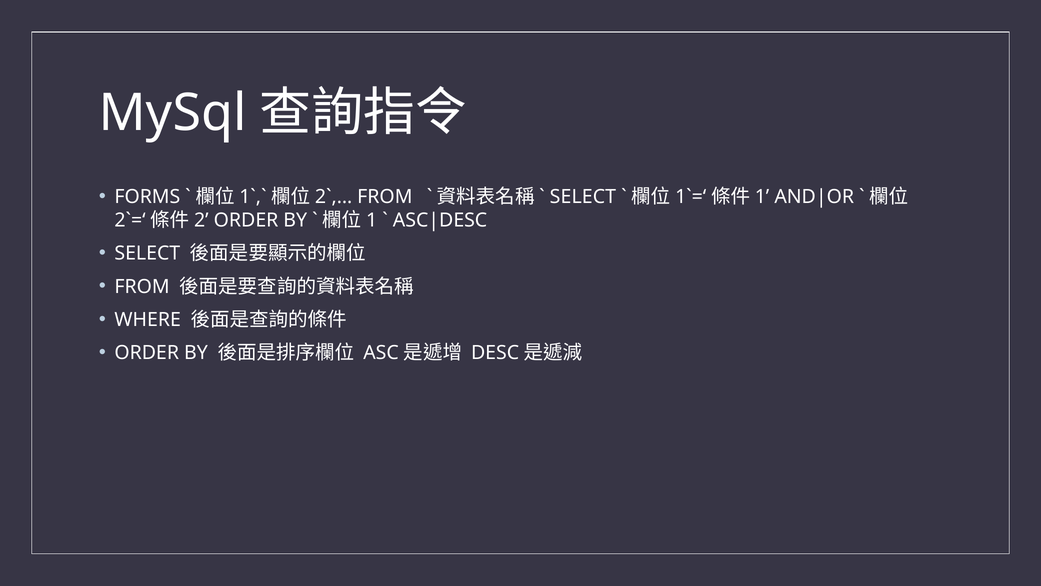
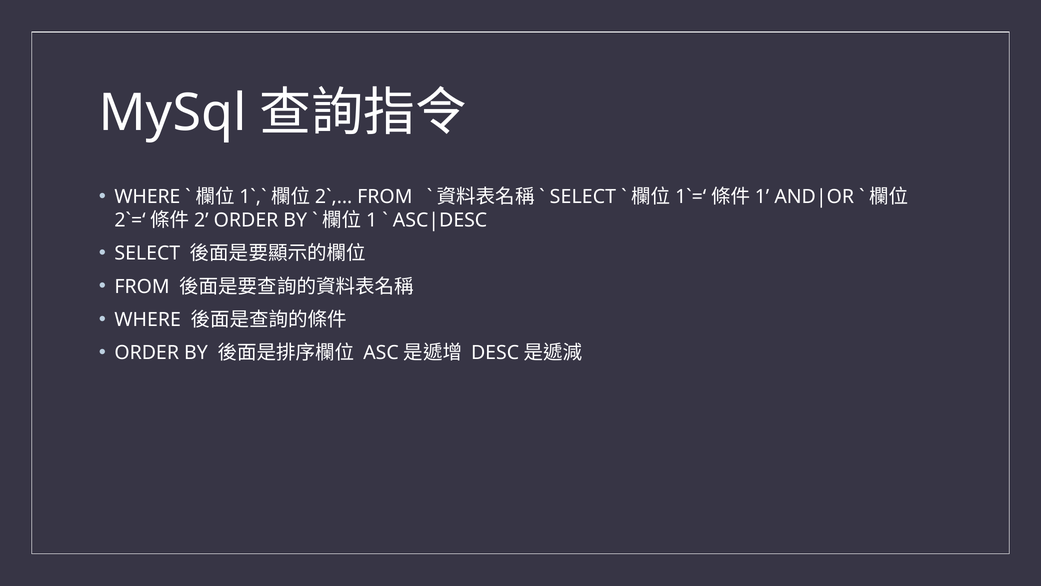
FORMS: FORMS -> WHERE (147, 197)
